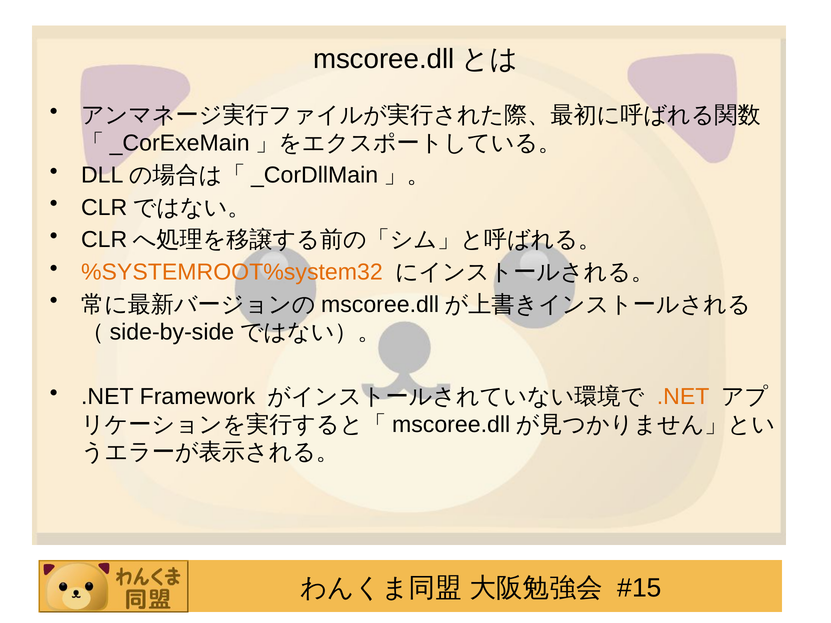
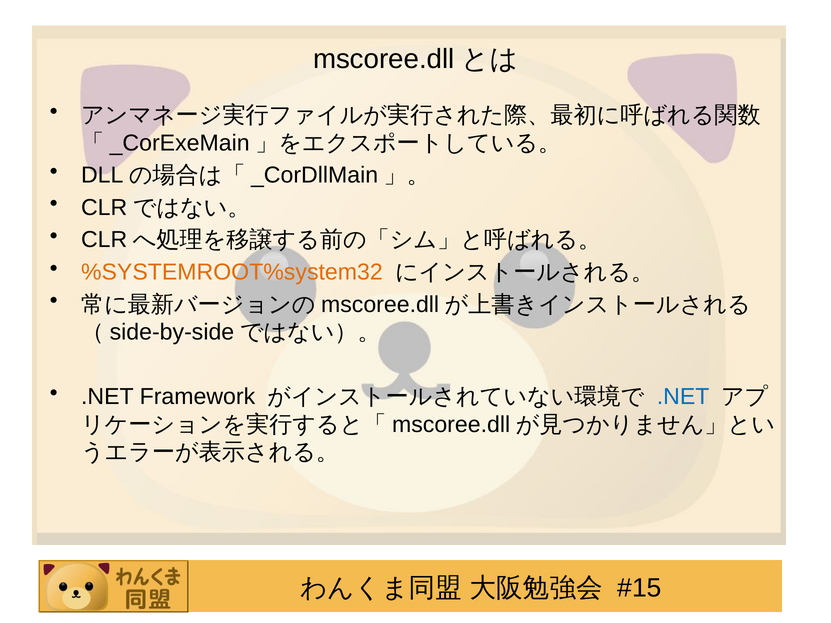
.NET colour: orange -> blue (683, 397)
